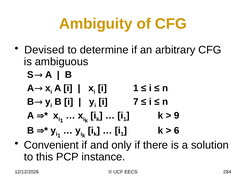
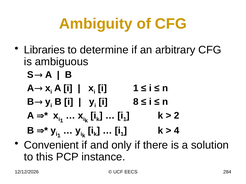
Devised: Devised -> Libraries (44, 50)
7: 7 -> 8 (136, 102)
9: 9 -> 2 (177, 116)
6: 6 -> 4 (177, 131)
